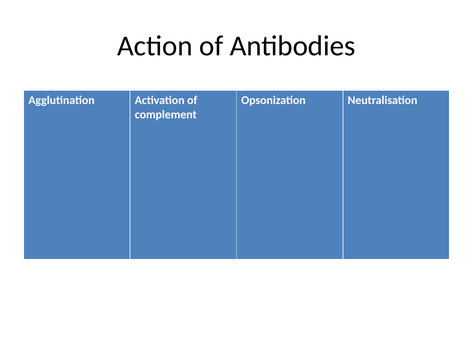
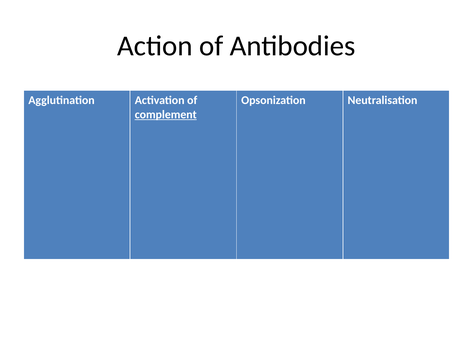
complement underline: none -> present (166, 115)
